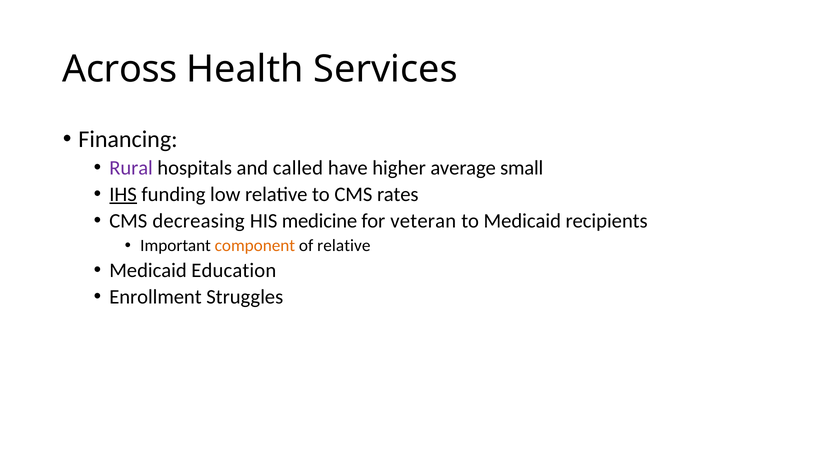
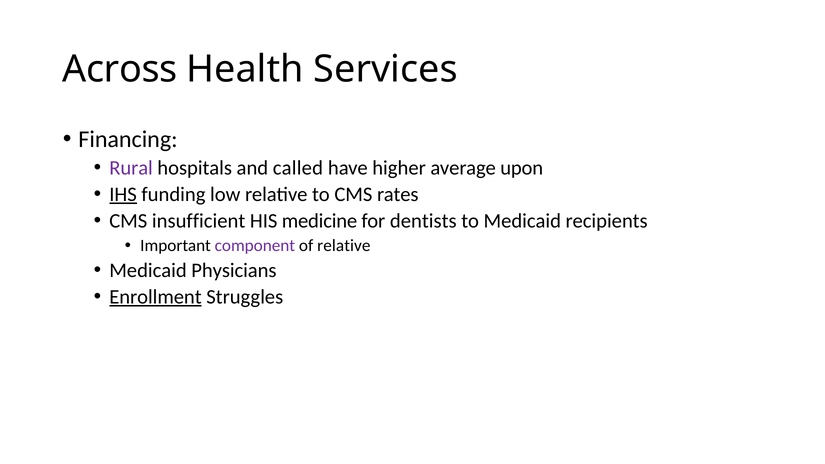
small: small -> upon (522, 168)
decreasing: decreasing -> insufficient (199, 221)
veteran: veteran -> dentists (423, 221)
component colour: orange -> purple (255, 246)
Education: Education -> Physicians (234, 270)
Enrollment underline: none -> present (155, 297)
